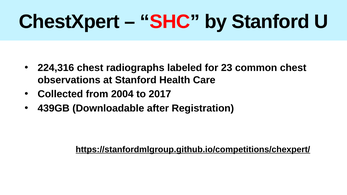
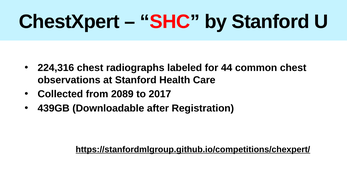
23: 23 -> 44 (227, 68)
2004: 2004 -> 2089 (122, 94)
